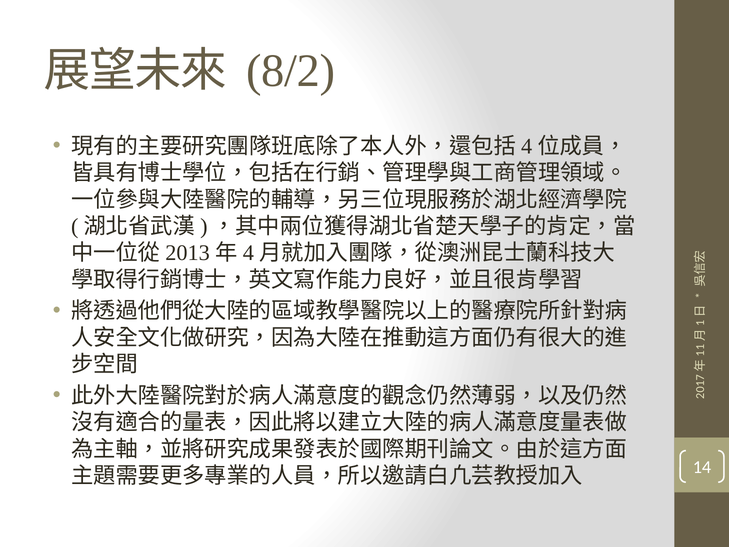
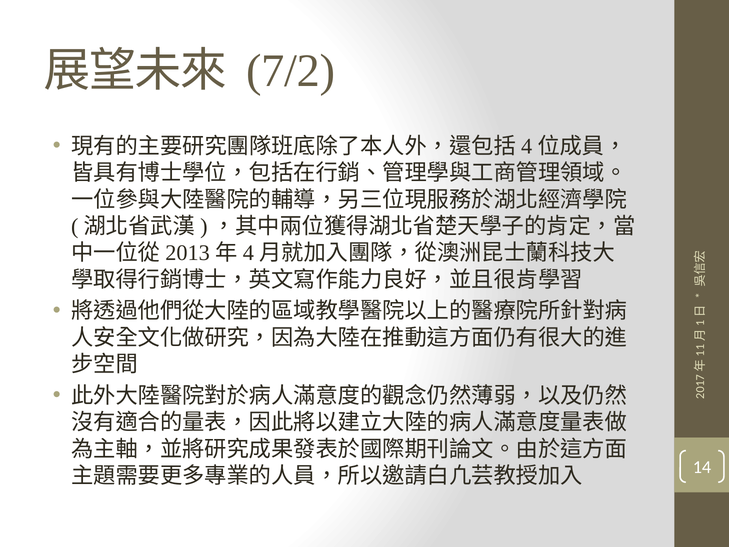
8/2: 8/2 -> 7/2 (291, 71)
